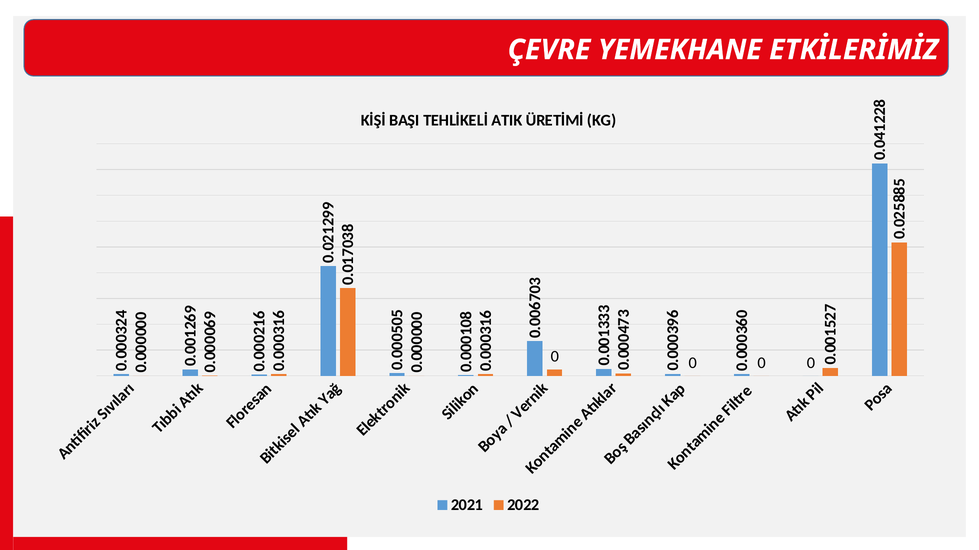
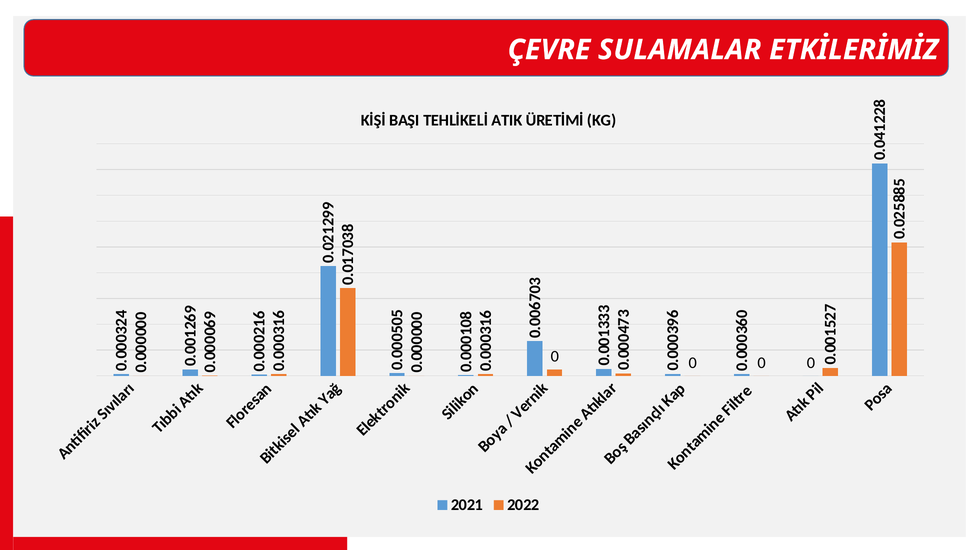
YEMEKHANE: YEMEKHANE -> SULAMALAR (680, 50)
